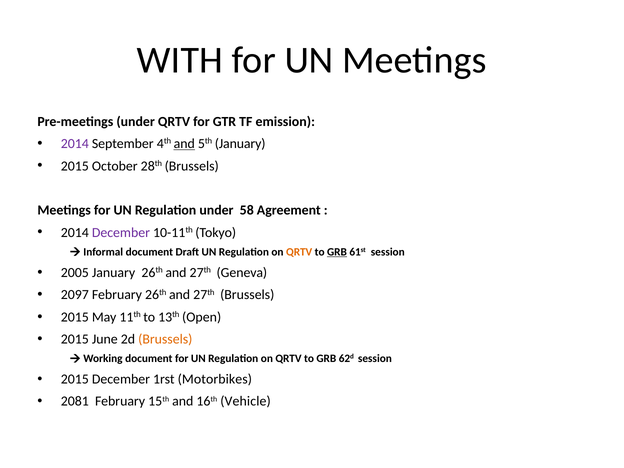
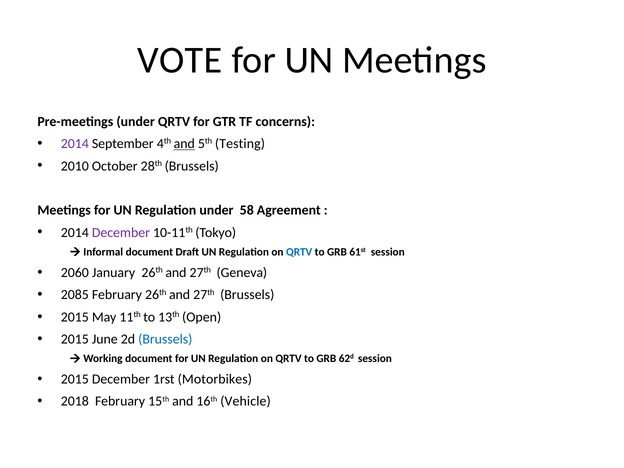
WITH: WITH -> VOTE (180, 60)
emission: emission -> concerns (285, 122)
5th January: January -> Testing (240, 144)
2015: 2015 -> 2010 (75, 166)
QRTV colour: orange -> blue (299, 252)
GRB underline: present -> none (337, 252)
2005: 2005 -> 2060 (75, 273)
2097: 2097 -> 2085 (75, 295)
Brussels colour: orange -> blue (165, 339)
2081: 2081 -> 2018 (75, 401)
